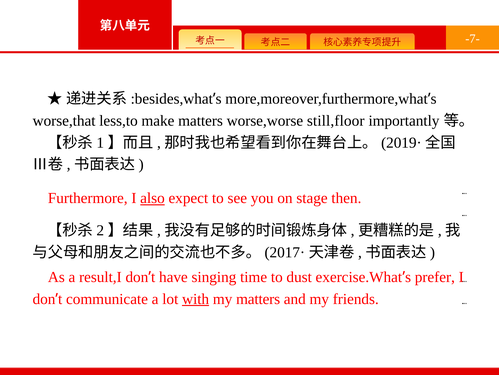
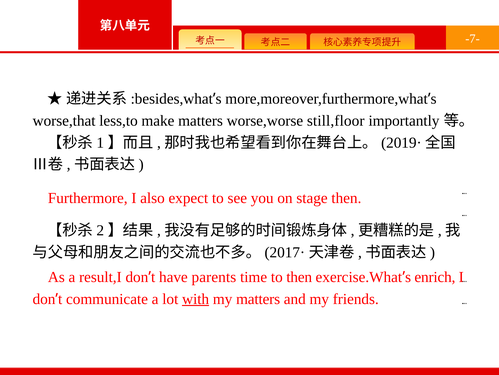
also underline: present -> none (152, 198)
singing: singing -> parents (214, 276)
to dust: dust -> then (299, 276)
prefer: prefer -> enrich (435, 276)
